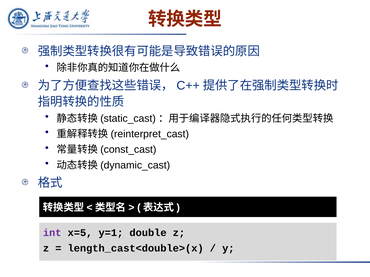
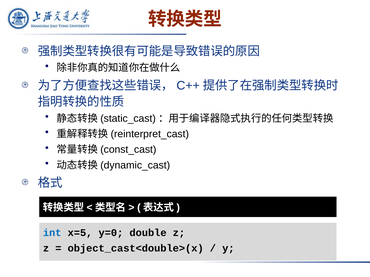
int colour: purple -> blue (52, 233)
y=1: y=1 -> y=0 (111, 233)
length_cast<double>(x: length_cast<double>(x -> object_cast<double>(x (136, 249)
